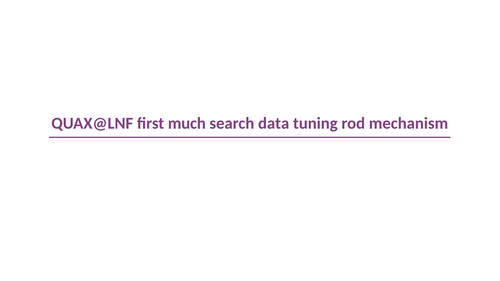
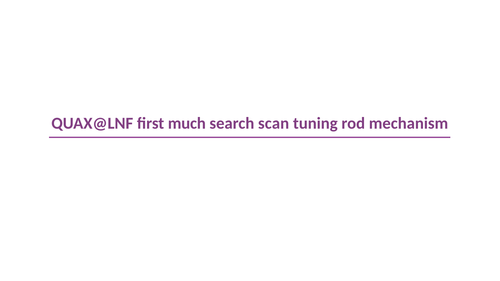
data: data -> scan (274, 123)
